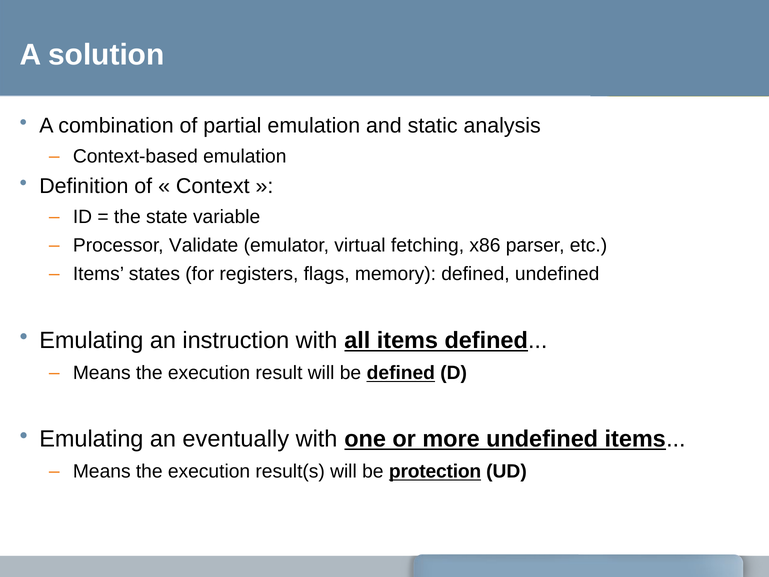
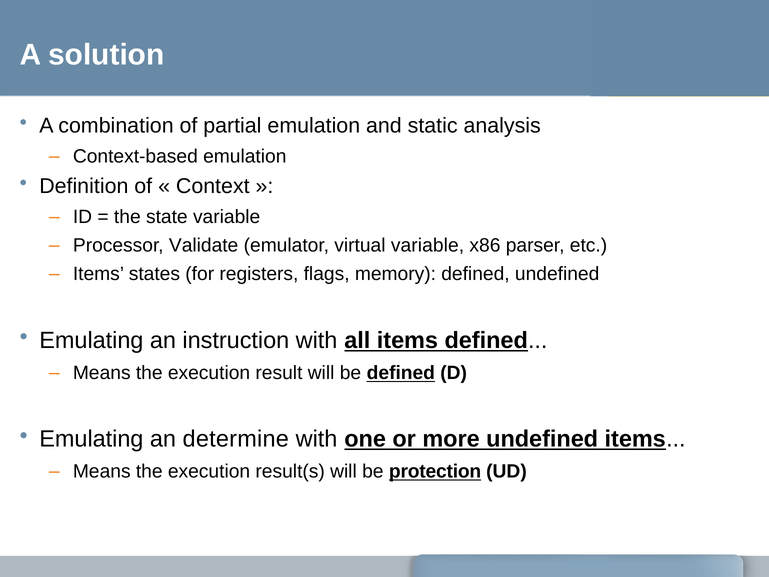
virtual fetching: fetching -> variable (428, 245)
eventually: eventually -> determine (236, 439)
